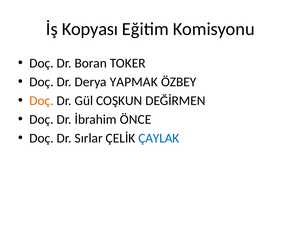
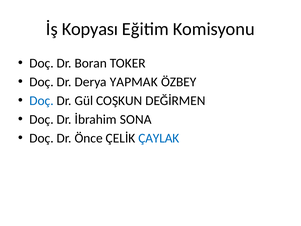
Doç colour: orange -> blue (41, 101)
ÖNCE: ÖNCE -> SONA (136, 119)
Sırlar: Sırlar -> Önce (89, 138)
